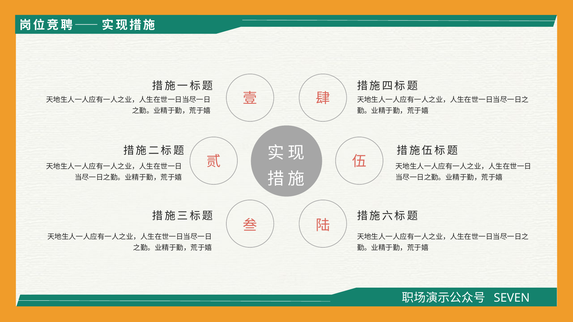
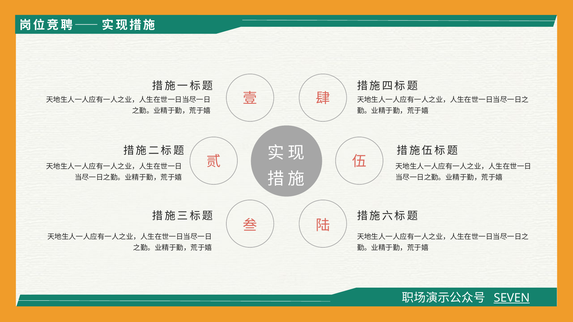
SEVEN underline: none -> present (512, 298)
